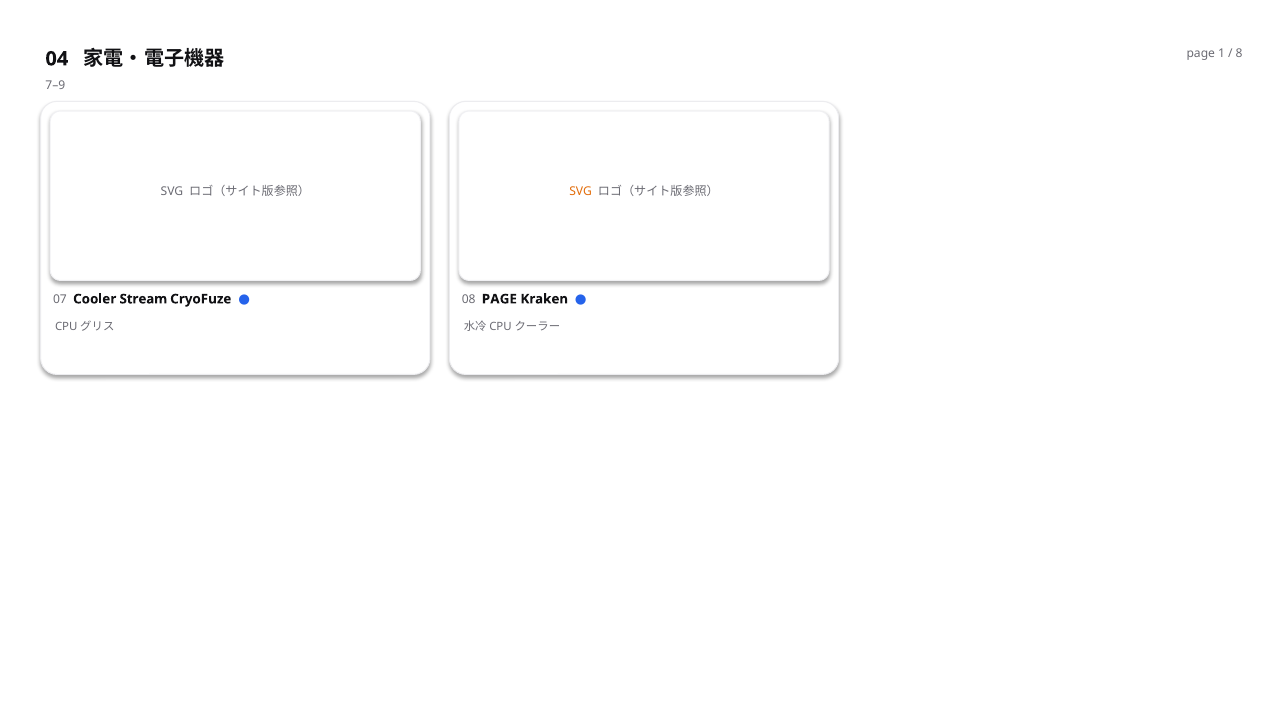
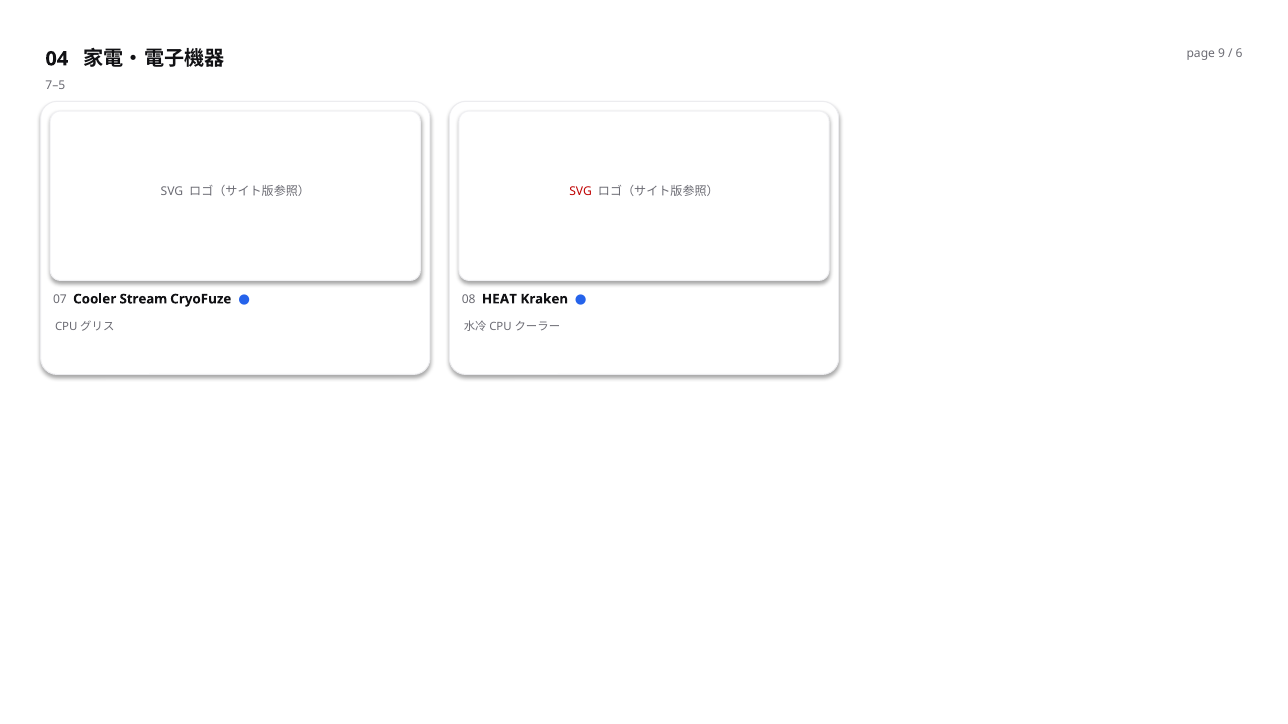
1: 1 -> 9 (1222, 53)
8: 8 -> 6 (1239, 53)
7–9: 7–9 -> 7–5 (55, 85)
SVG colour: orange -> red (581, 191)
08 PAGE: PAGE -> HEAT (499, 299)
